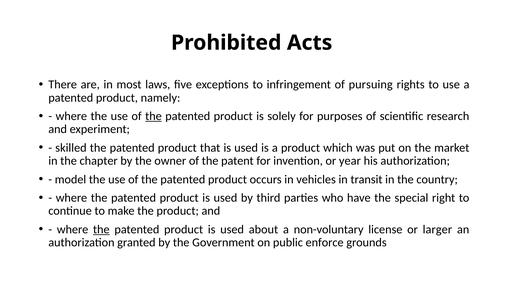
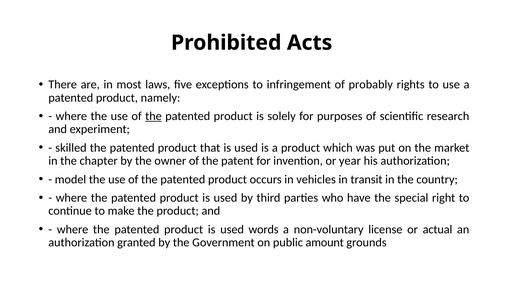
pursuing: pursuing -> probably (371, 85)
the underline: present -> none (101, 230)
about: about -> words (264, 230)
larger: larger -> actual (438, 230)
enforce: enforce -> amount (325, 243)
